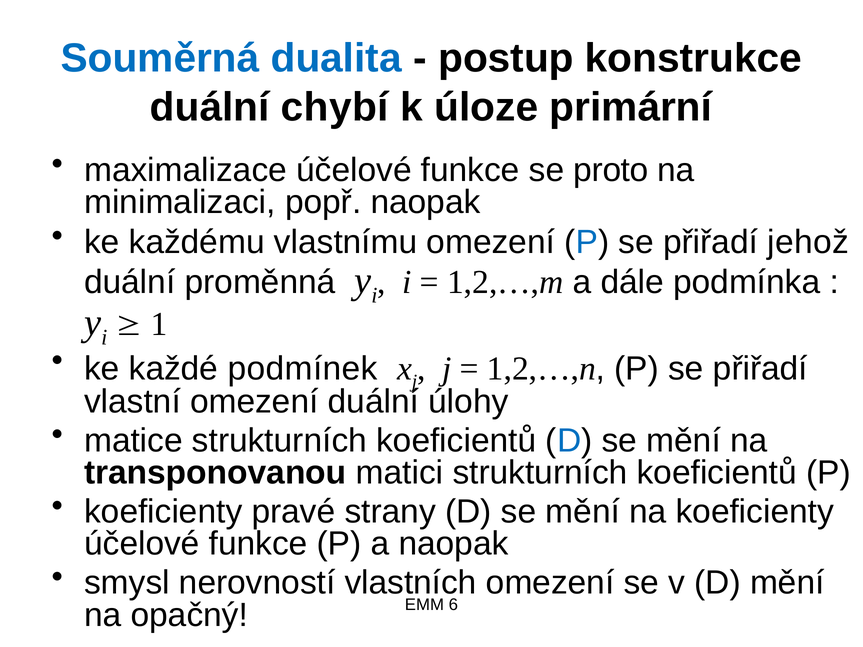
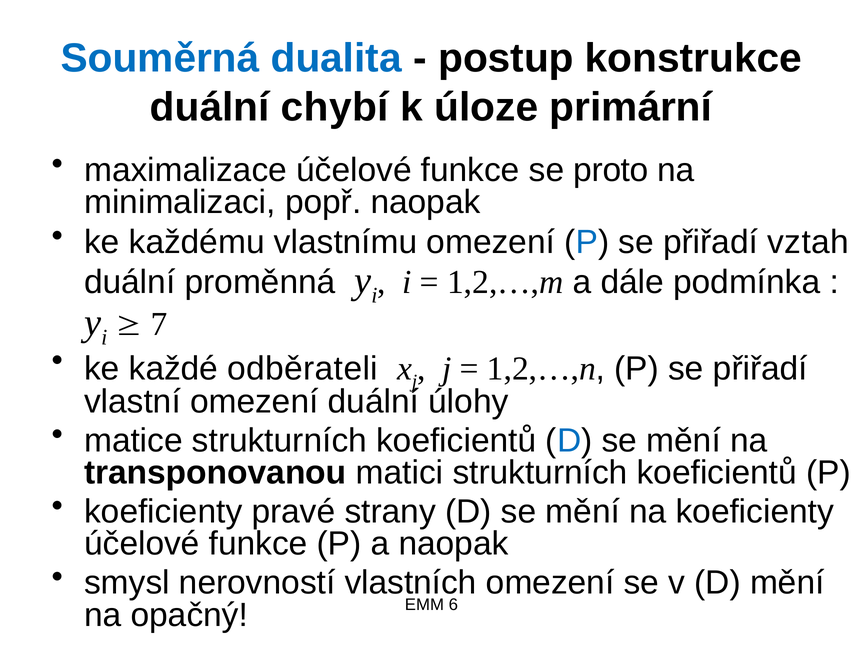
jehož: jehož -> vztah (808, 242)
1: 1 -> 7 (159, 324)
podmínek: podmínek -> odběrateli (303, 369)
